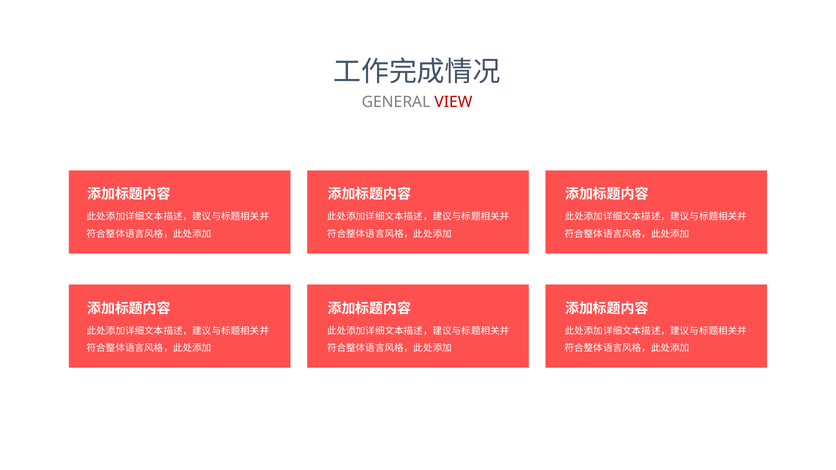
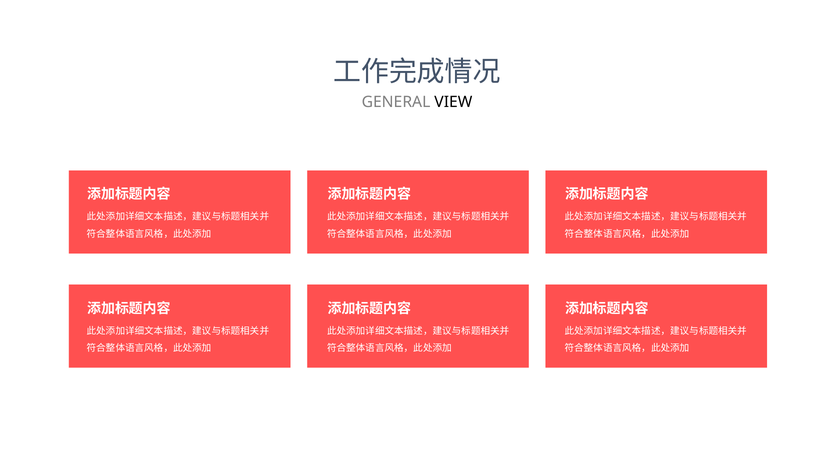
VIEW colour: red -> black (453, 102)
